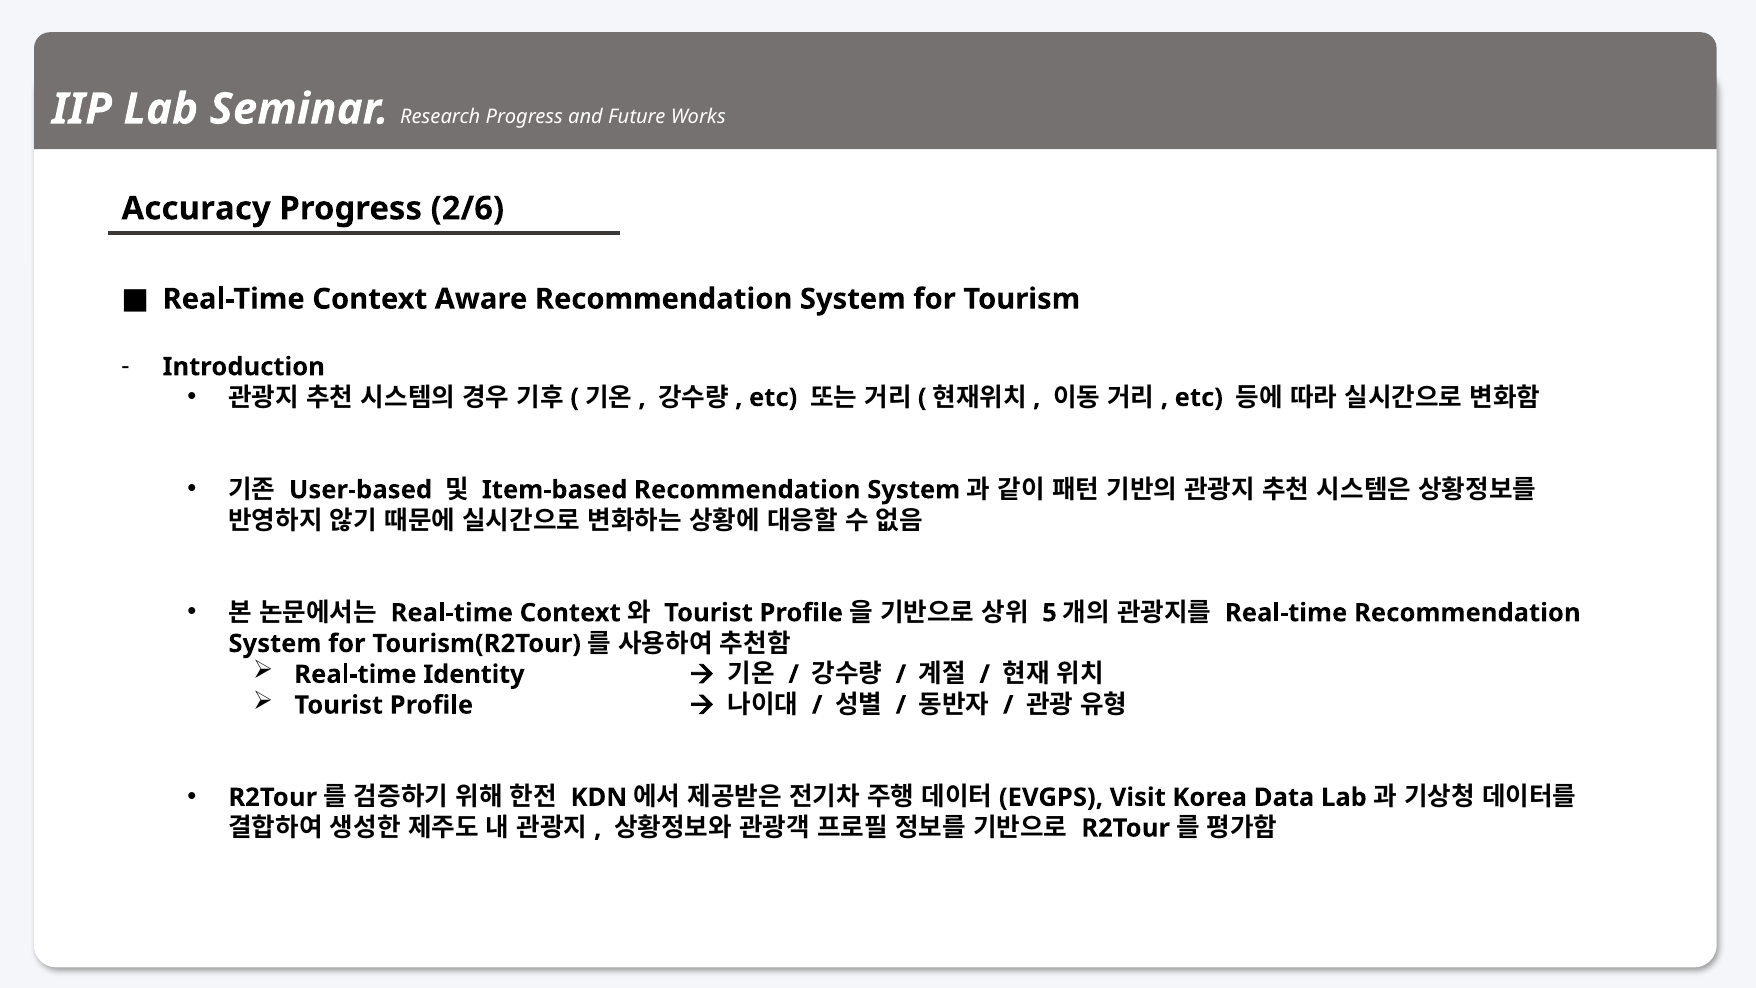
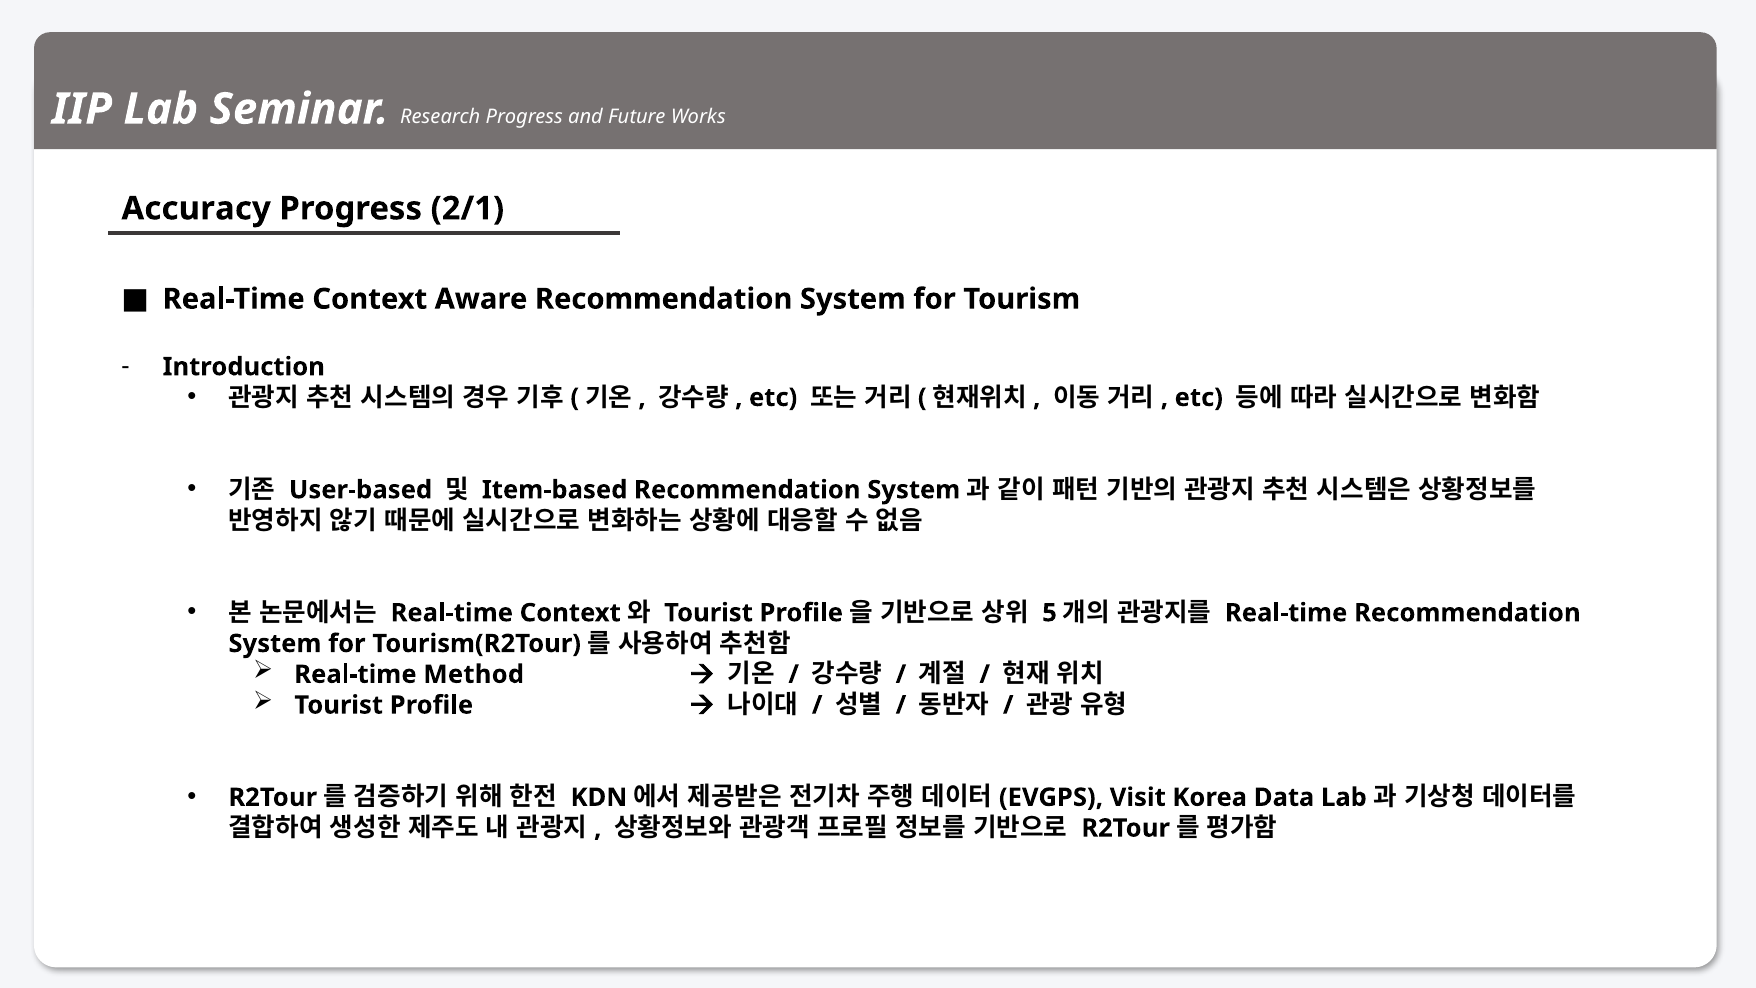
2/6: 2/6 -> 2/1 (467, 209)
Identity: Identity -> Method (474, 674)
